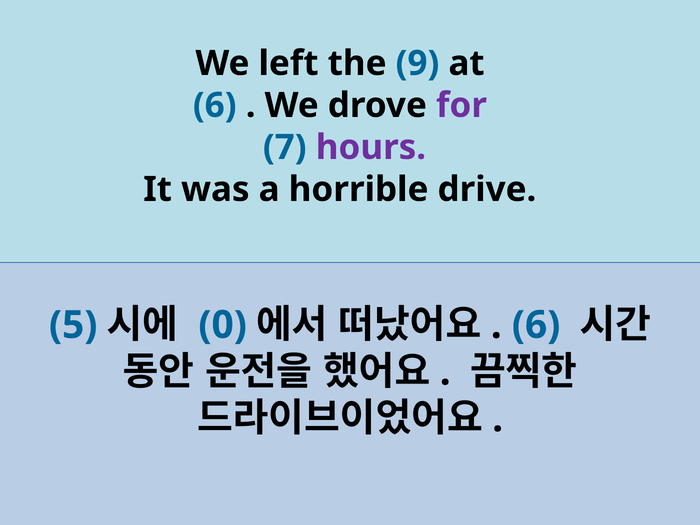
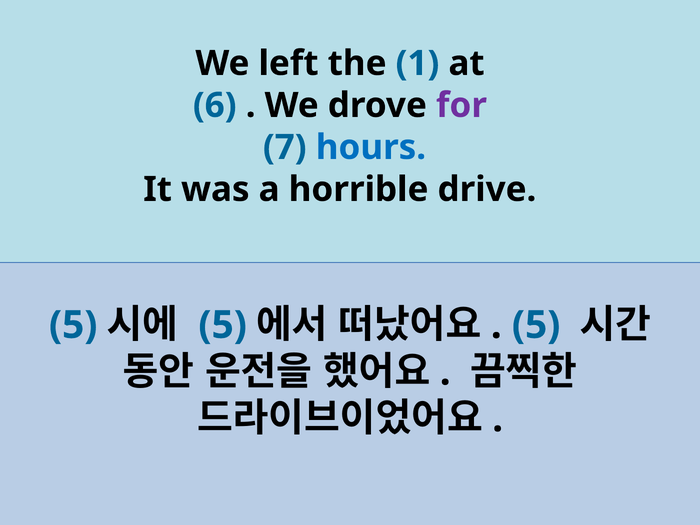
9: 9 -> 1 (417, 63)
hours colour: purple -> blue (371, 147)
0: 0 -> 5 (223, 325)
6: 6 -> 5 (536, 325)
